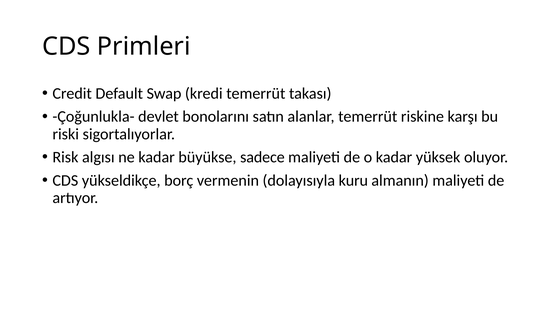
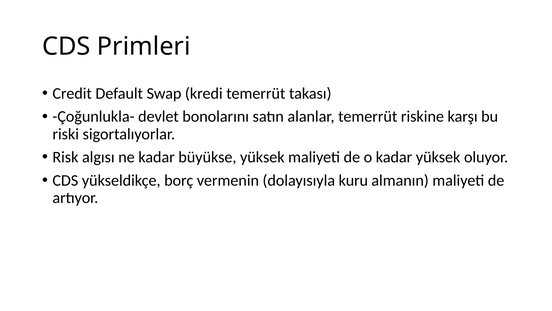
büyükse sadece: sadece -> yüksek (262, 157)
